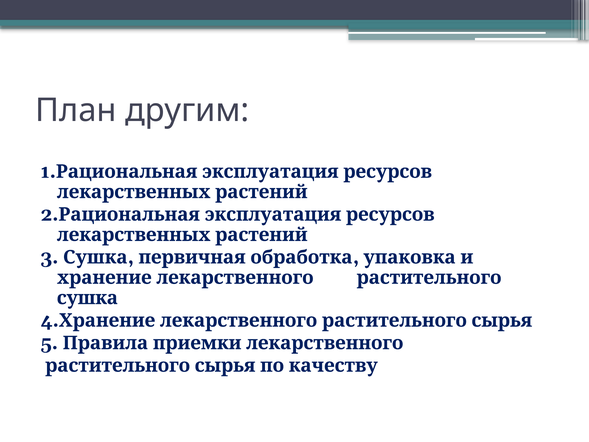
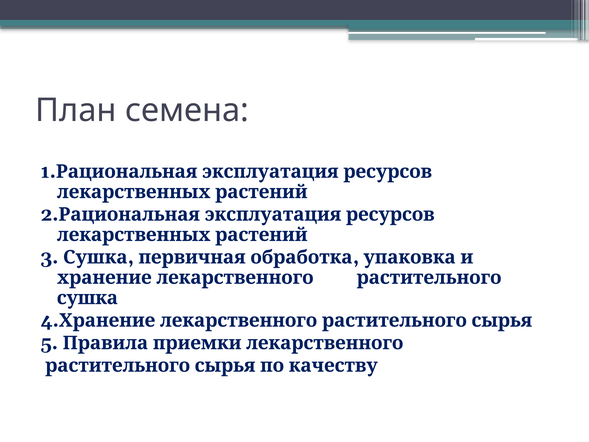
другим: другим -> семена (187, 110)
